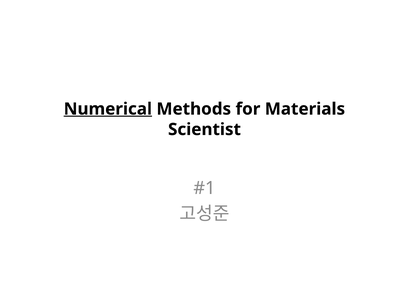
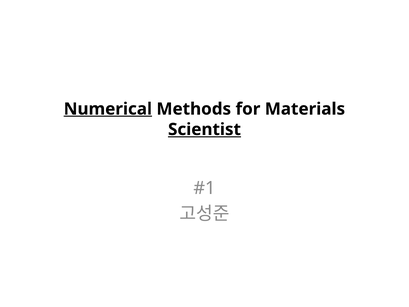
Scientist underline: none -> present (204, 129)
